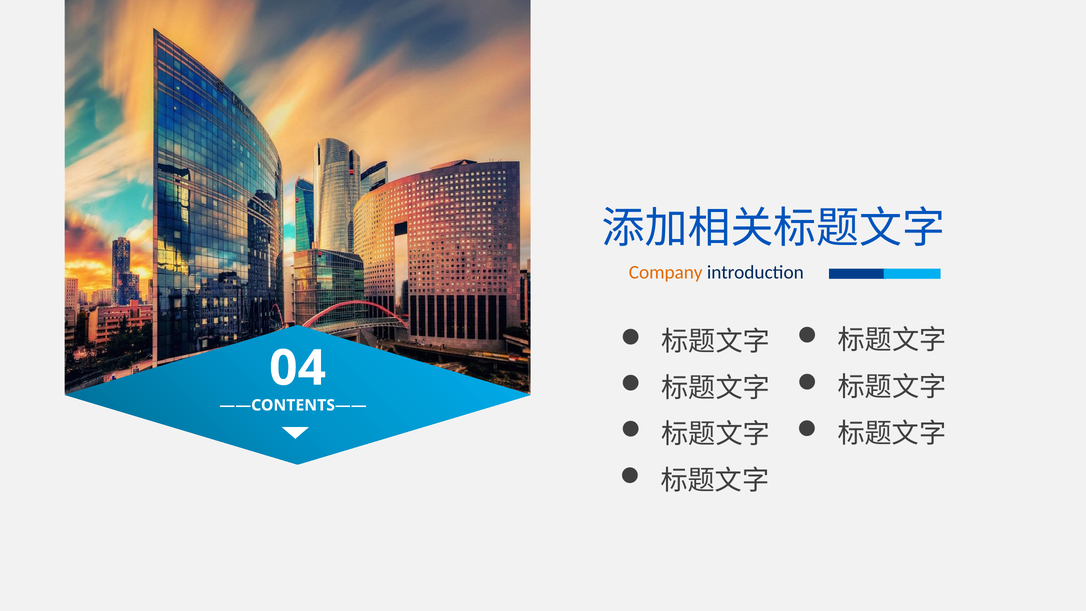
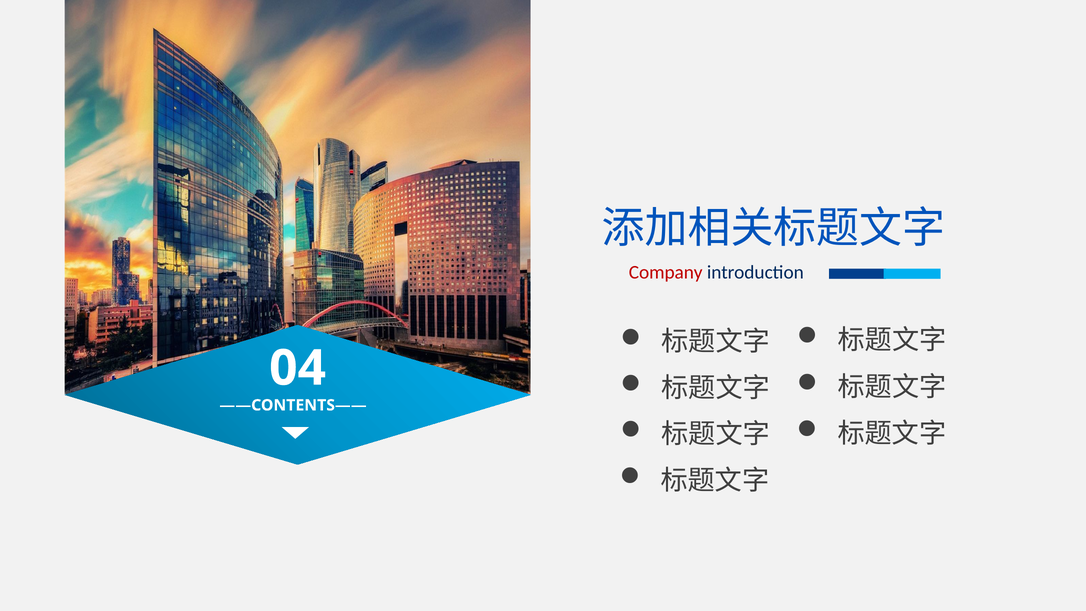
Company colour: orange -> red (666, 272)
